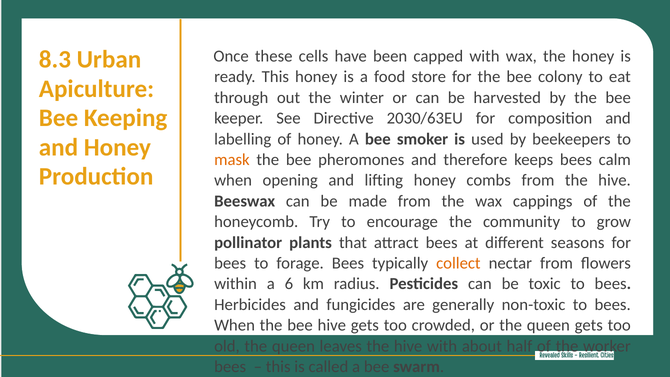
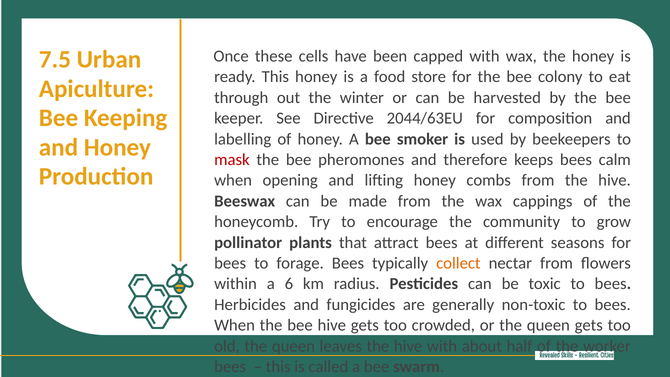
8.3: 8.3 -> 7.5 (55, 59)
2030/63EU: 2030/63EU -> 2044/63EU (425, 118)
mask colour: orange -> red (232, 160)
